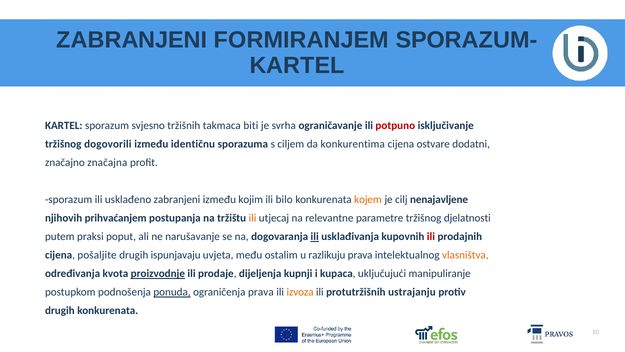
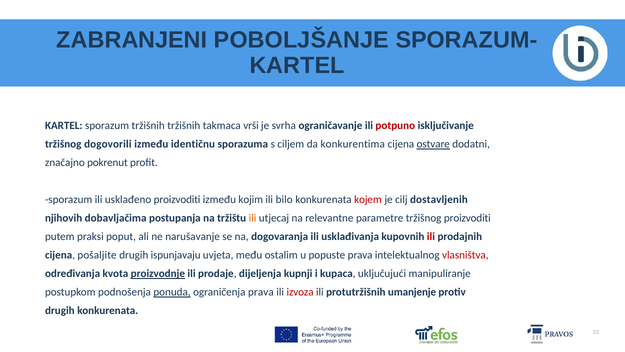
FORMIRANJEM: FORMIRANJEM -> POBOLJŠANJE (301, 40)
sporazum svjesno: svjesno -> tržišnih (148, 126)
biti: biti -> vrši (251, 126)
ostvare underline: none -> present (433, 144)
značajna: značajna -> pokrenut (107, 163)
usklađeno zabranjeni: zabranjeni -> proizvoditi (177, 199)
kojem colour: orange -> red (368, 199)
nenajavljene: nenajavljene -> dostavljenih (439, 199)
prihvaćanjem: prihvaćanjem -> dobavljačima (116, 218)
tržišnog djelatnosti: djelatnosti -> proizvoditi (467, 218)
ili underline: present -> none (315, 236)
razlikuju: razlikuju -> popuste (327, 255)
vlasništva colour: orange -> red (465, 255)
izvoza colour: orange -> red (300, 292)
ustrajanju: ustrajanju -> umanjenje (412, 292)
